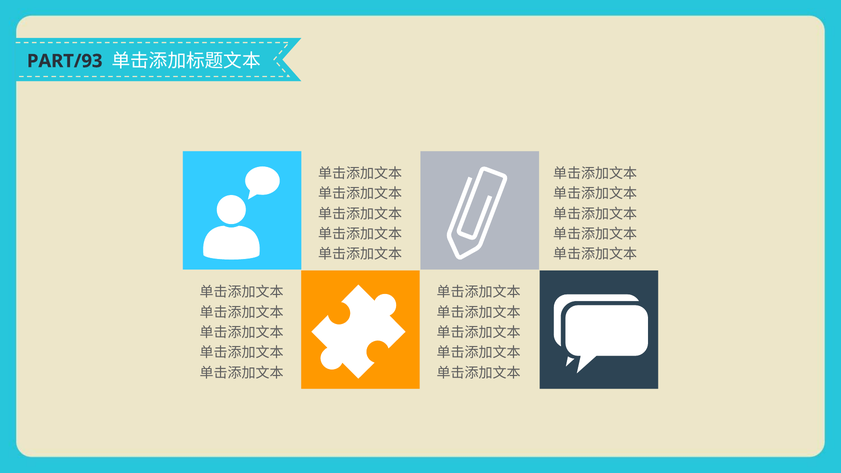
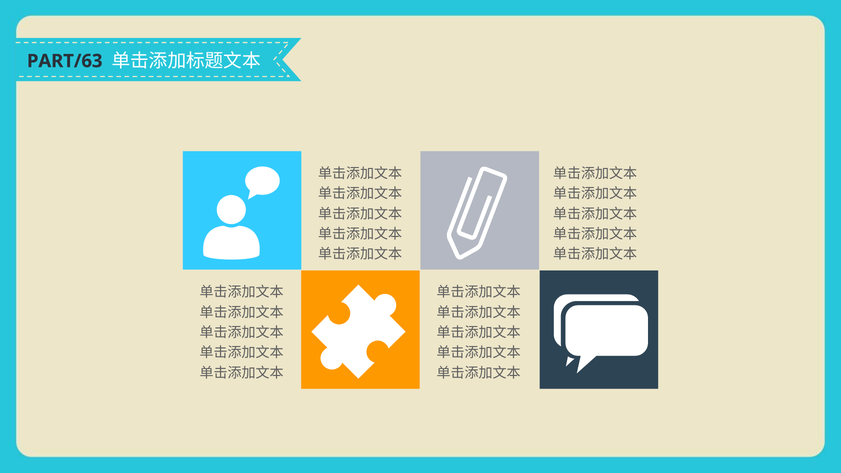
PART/93: PART/93 -> PART/63 (65, 61)
